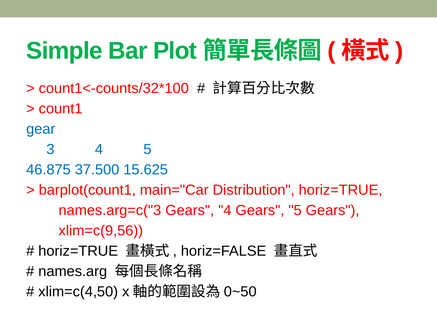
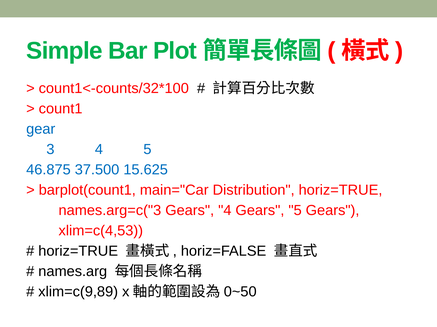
xlim=c(9,56: xlim=c(9,56 -> xlim=c(4,53 (101, 231)
xlim=c(4,50: xlim=c(4,50 -> xlim=c(9,89 (78, 292)
